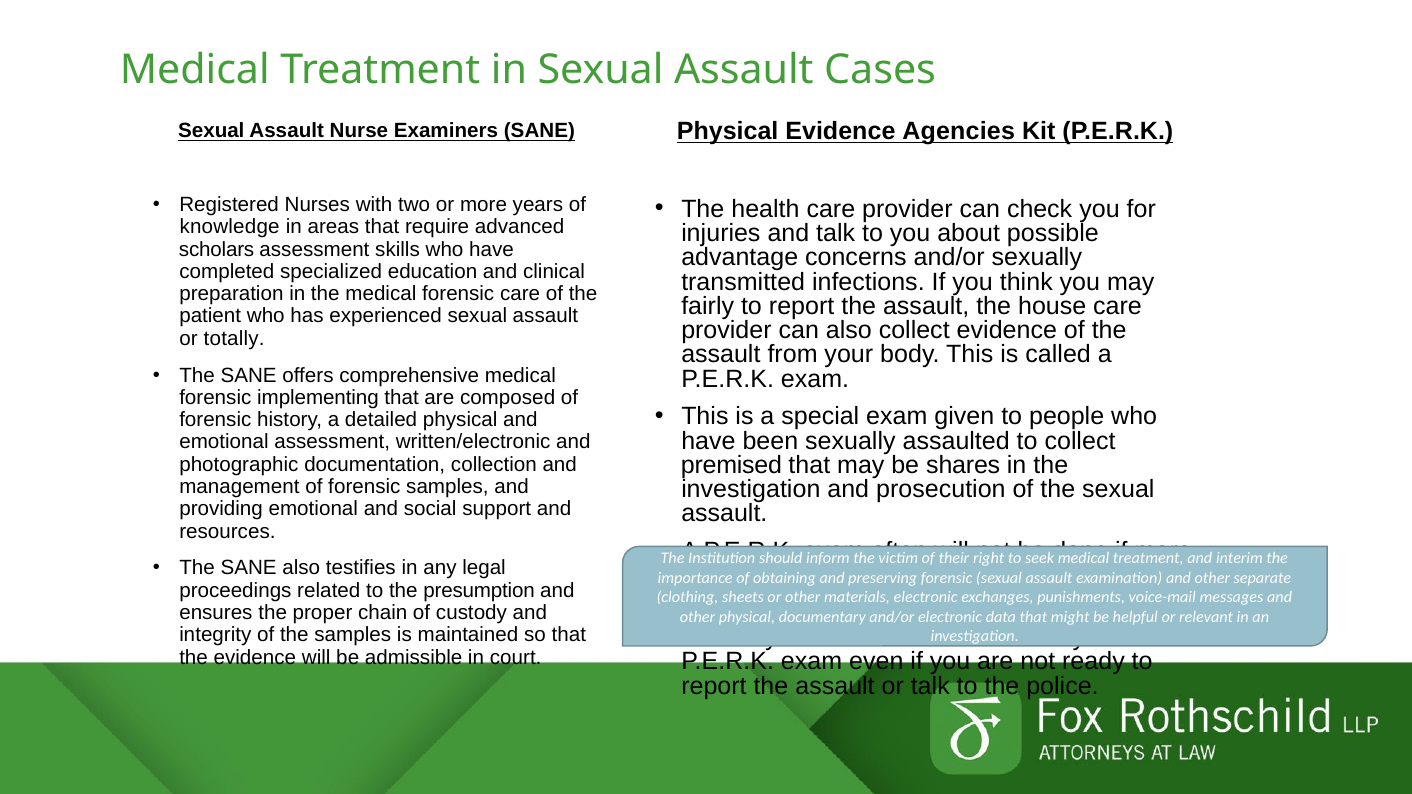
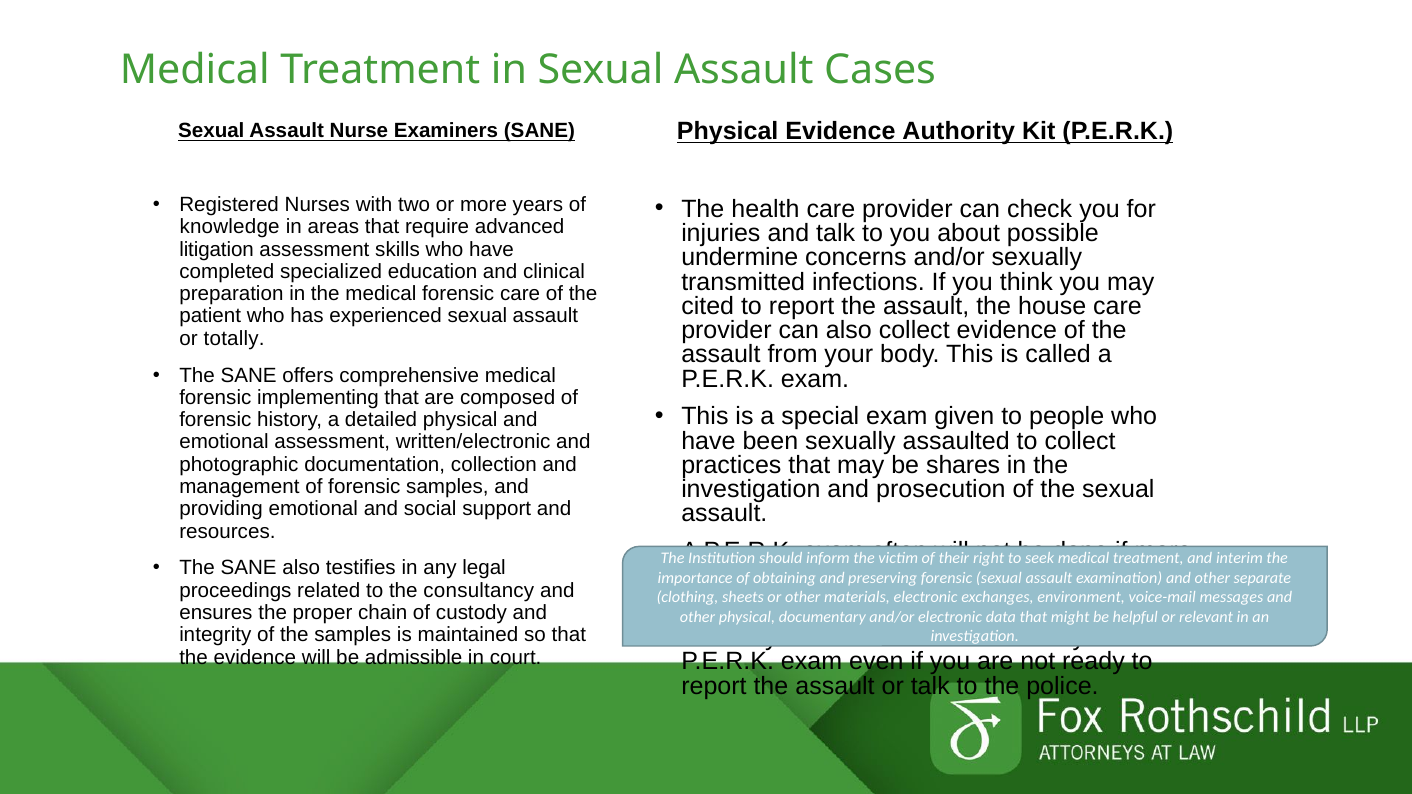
Agencies: Agencies -> Authority (959, 131)
scholars: scholars -> litigation (217, 249)
advantage: advantage -> undermine (740, 258)
fairly: fairly -> cited (708, 306)
premised: premised -> practices (731, 465)
presumption: presumption -> consultancy (479, 591)
punishments: punishments -> environment (1081, 597)
